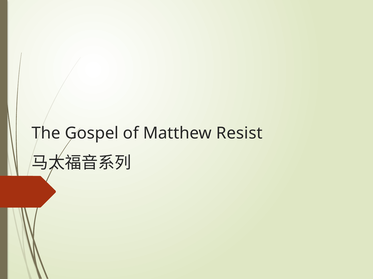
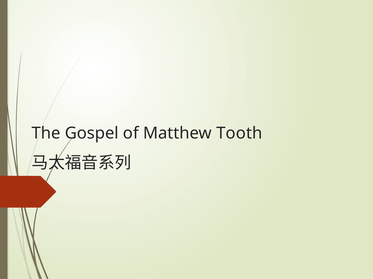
Resist: Resist -> Tooth (239, 134)
